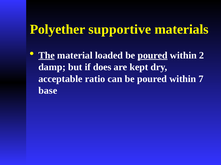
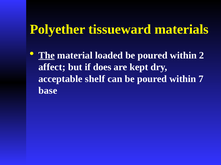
supportive: supportive -> tissueward (120, 29)
poured underline: present -> none (153, 56)
damp: damp -> affect (52, 67)
ratio: ratio -> shelf (95, 79)
